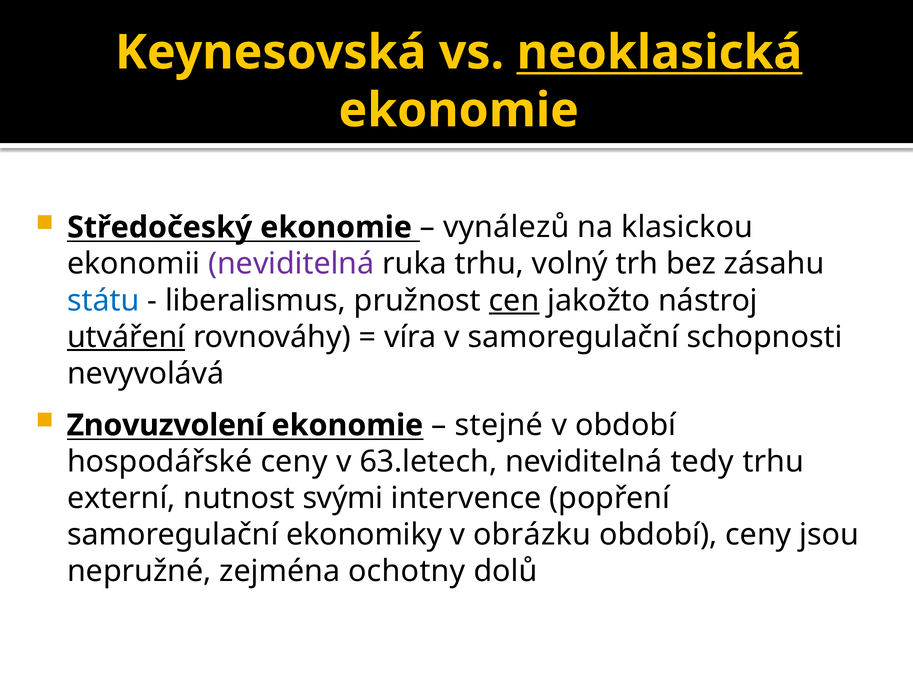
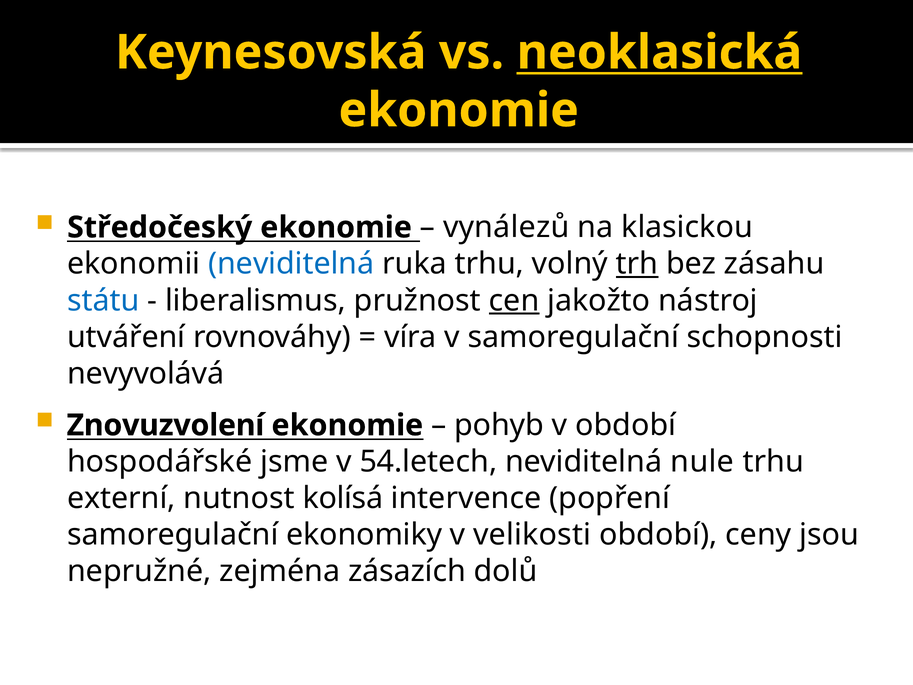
neviditelná colour: purple -> blue (291, 264)
trh underline: none -> present (637, 264)
utváření underline: present -> none (126, 337)
stejné: stejné -> pohyb (499, 425)
hospodářské ceny: ceny -> jsme (294, 462)
63.letech: 63.letech -> 54.letech (428, 462)
tedy: tedy -> nule (702, 462)
svými: svými -> kolísá (343, 498)
obrázku: obrázku -> velikosti (532, 535)
ochotny: ochotny -> zásazích (407, 571)
